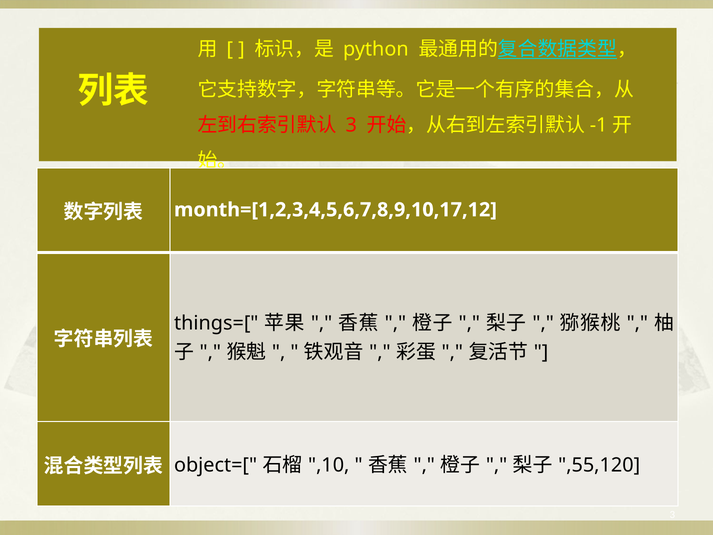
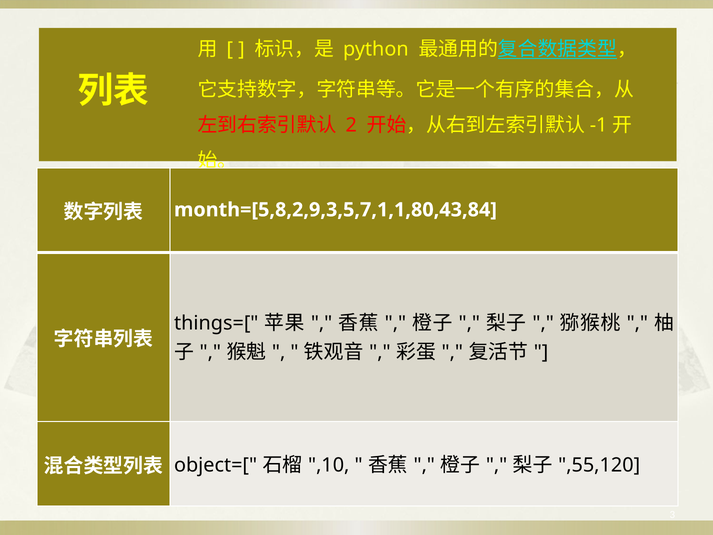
3: 3 -> 2 (351, 125)
month=[1,2,3,4,5,6,7,8,9,10,17,12: month=[1,2,3,4,5,6,7,8,9,10,17,12 -> month=[5,8,2,9,3,5,7,1,1,80,43,84 (335, 210)
